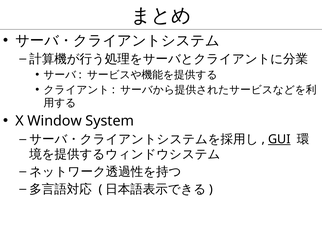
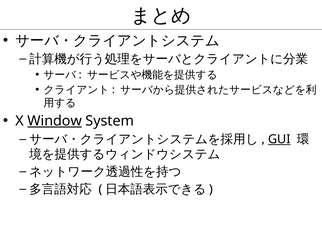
Window underline: none -> present (55, 121)
